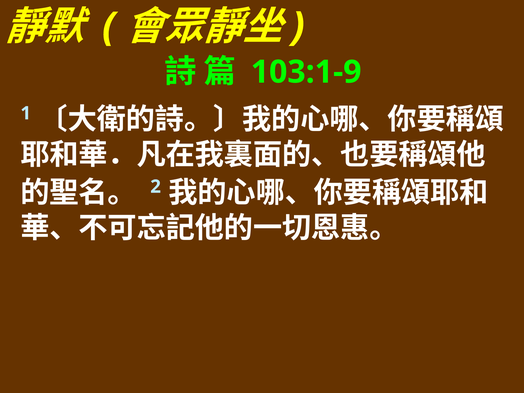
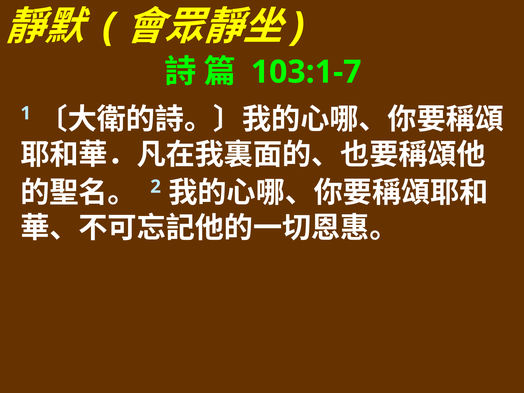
103:1-9: 103:1-9 -> 103:1-7 (306, 72)
